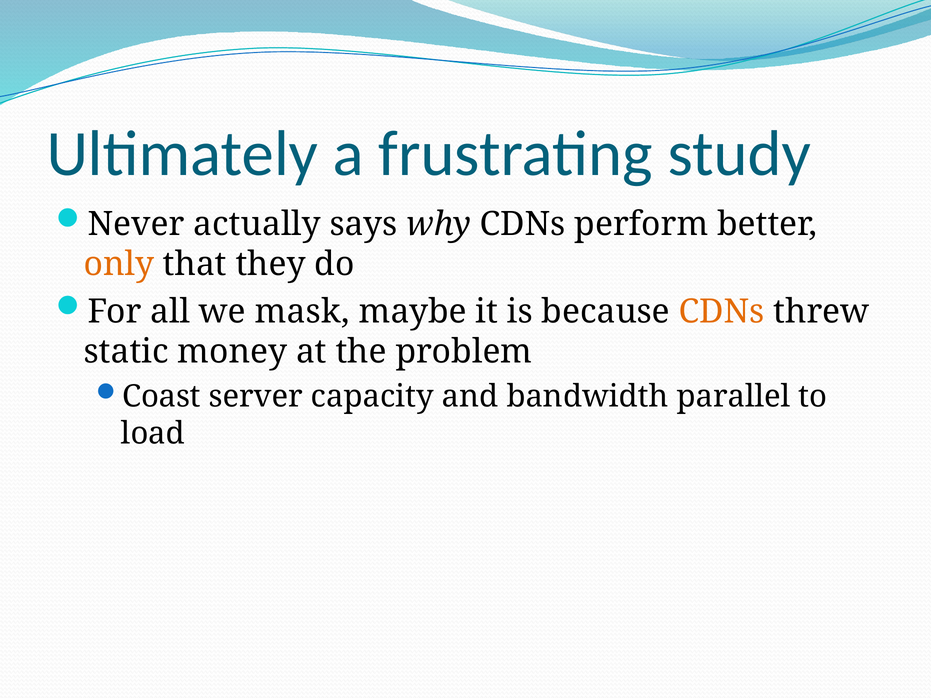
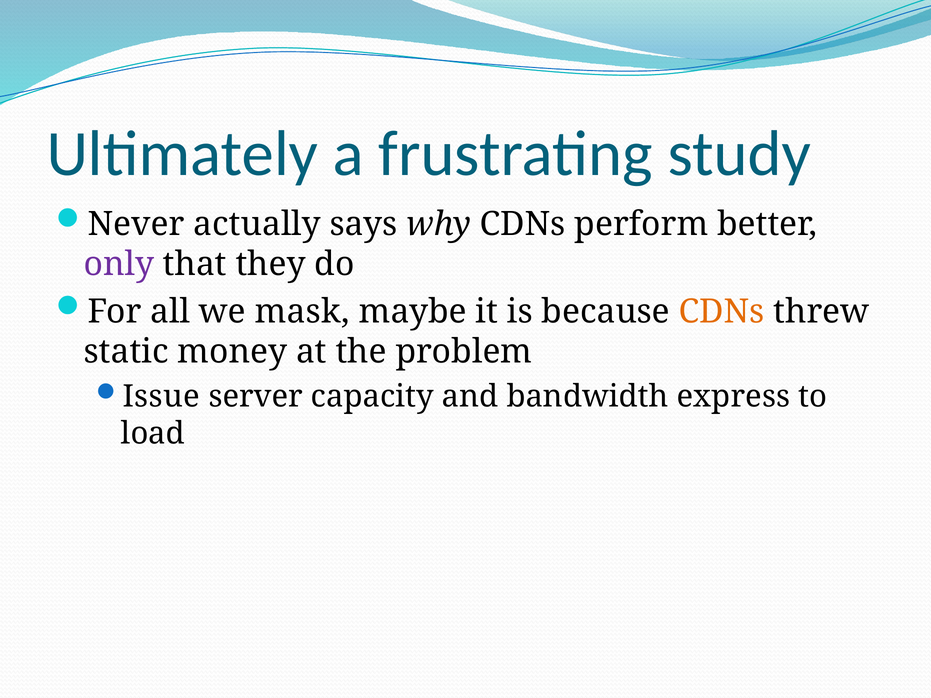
only colour: orange -> purple (119, 265)
Coast: Coast -> Issue (161, 397)
parallel: parallel -> express (733, 397)
